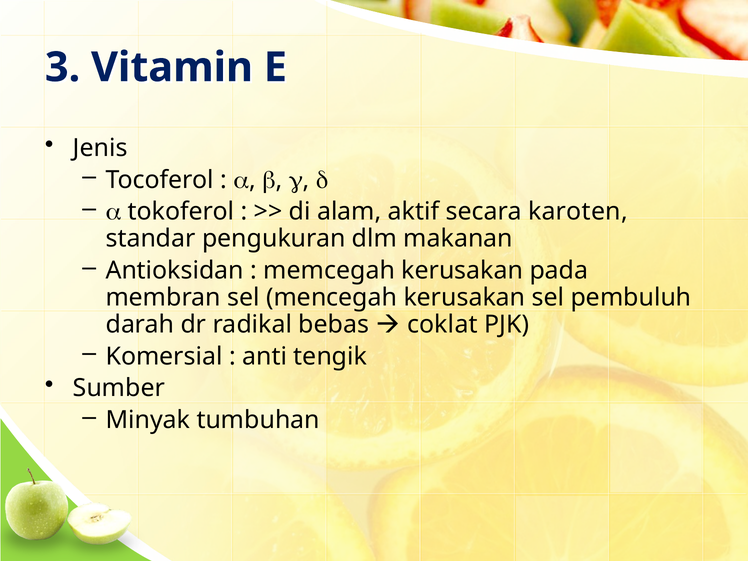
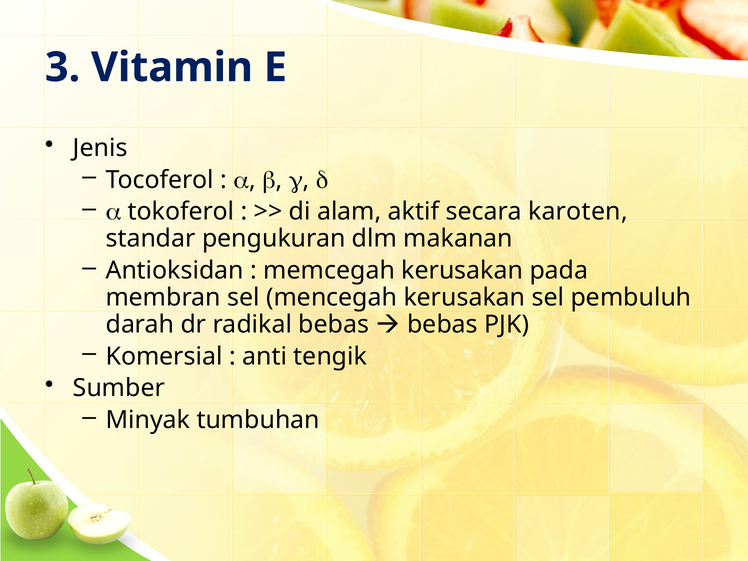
coklat: coklat -> bebas (442, 324)
